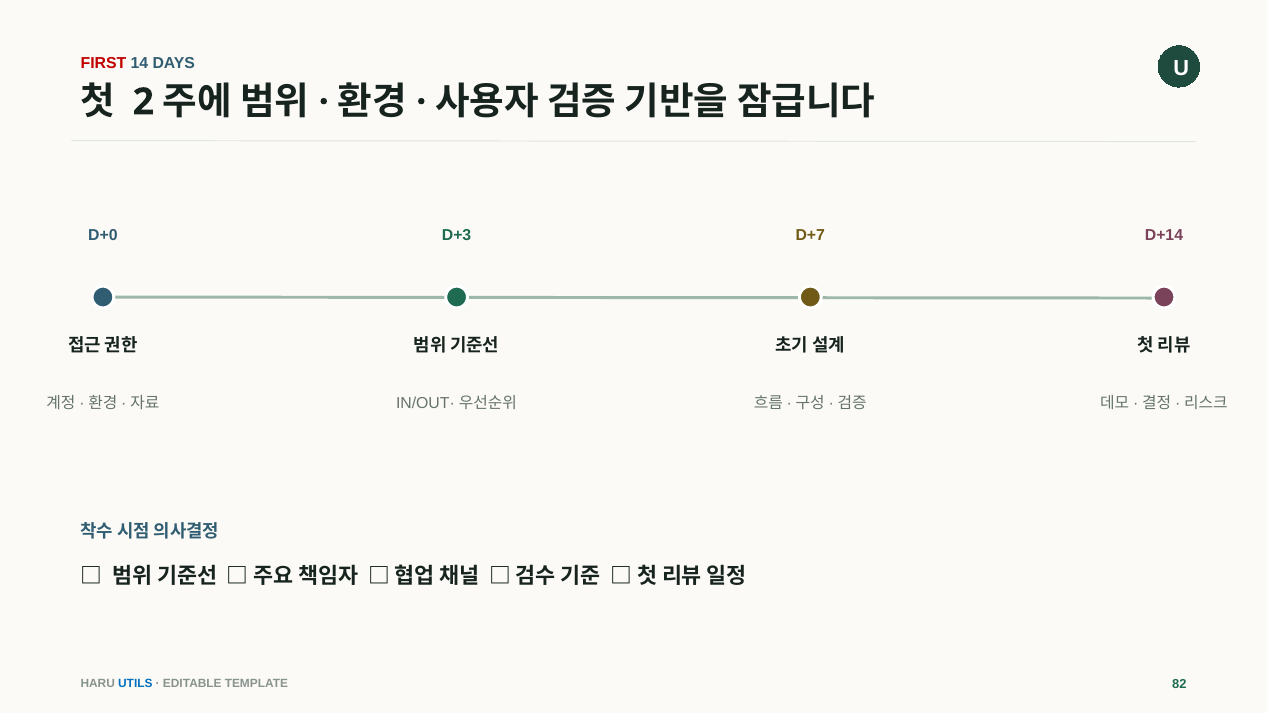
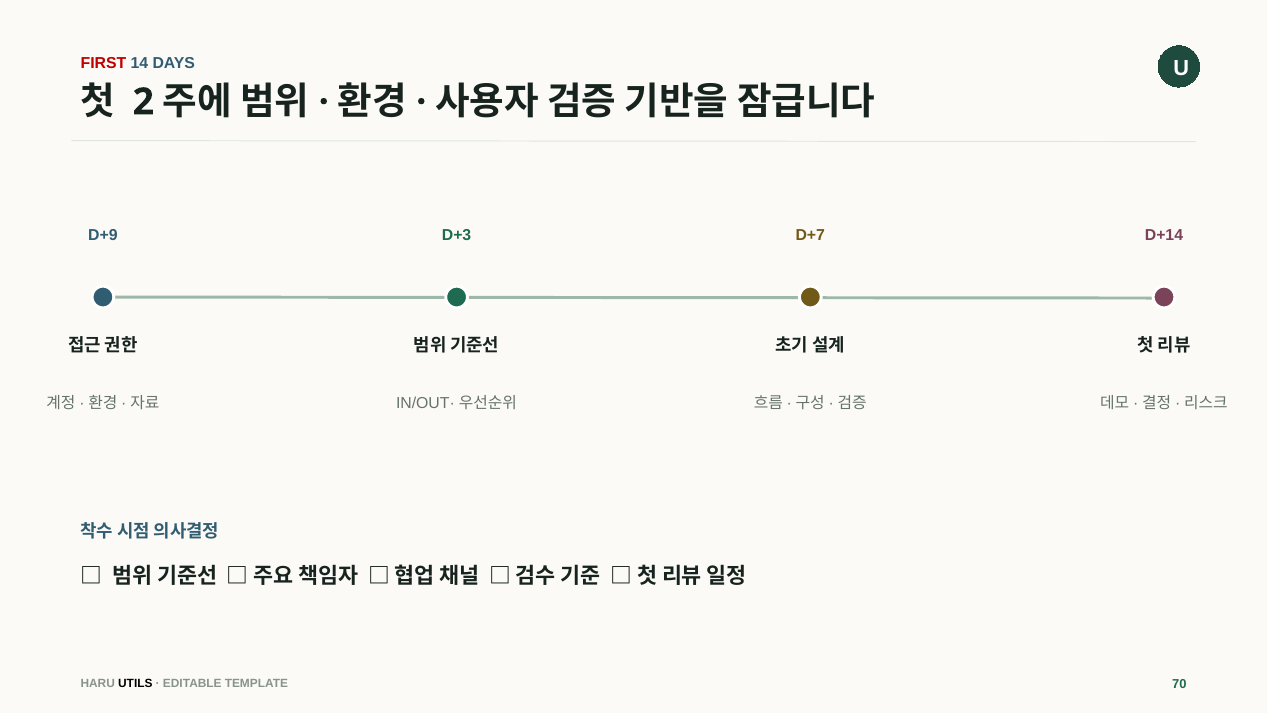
D+0: D+0 -> D+9 (103, 235)
UTILS colour: blue -> black (135, 684)
82: 82 -> 70 (1179, 684)
